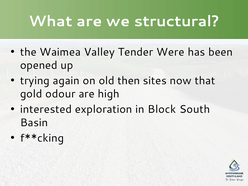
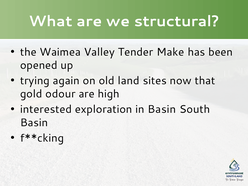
Were: Were -> Make (170, 52)
then: then -> land (129, 81)
in Block: Block -> Basin (162, 109)
